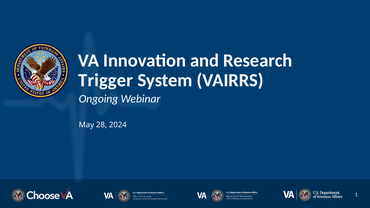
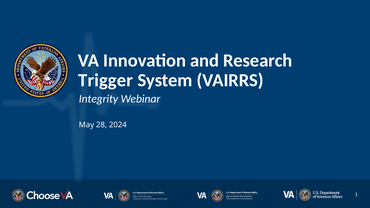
Ongoing: Ongoing -> Integrity (98, 99)
